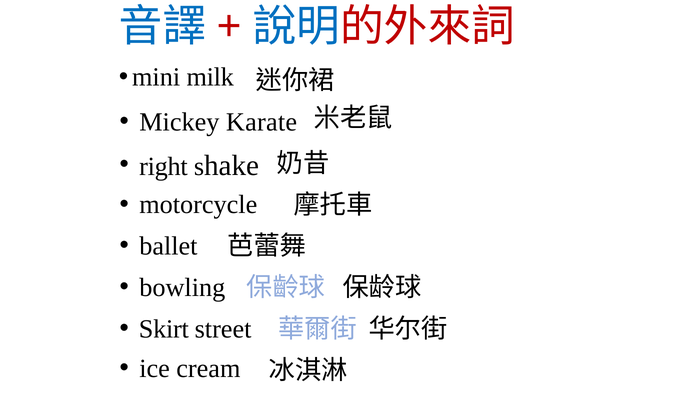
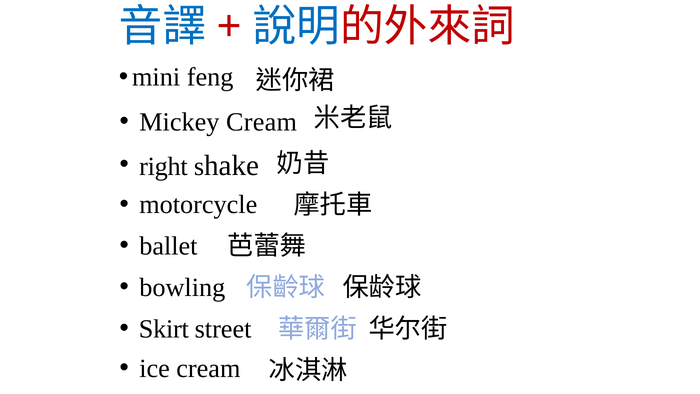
milk: milk -> feng (210, 77)
Mickey Karate: Karate -> Cream (262, 122)
